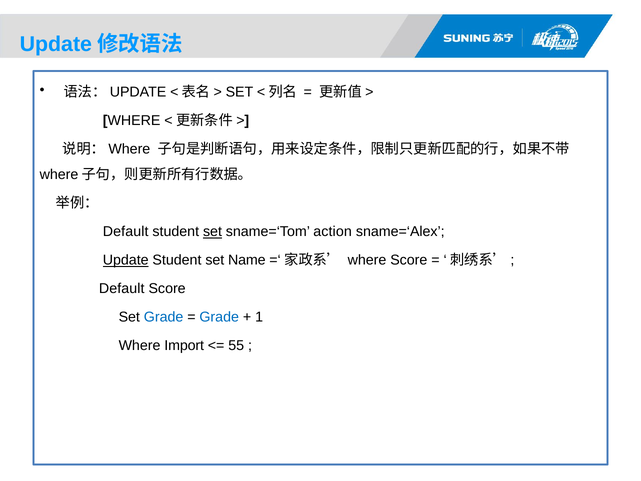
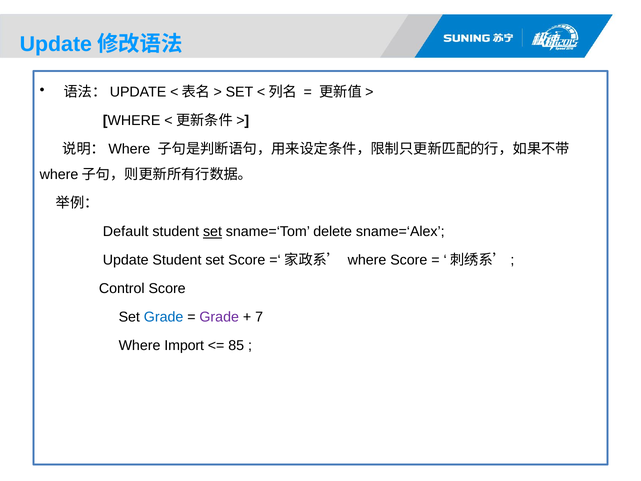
action: action -> delete (333, 232)
Update underline: present -> none (126, 260)
set Name: Name -> Score (247, 260)
Default: Default -> Control (122, 289)
Grade colour: blue -> purple (219, 317)
1: 1 -> 7 (259, 317)
55: 55 -> 85 (236, 345)
